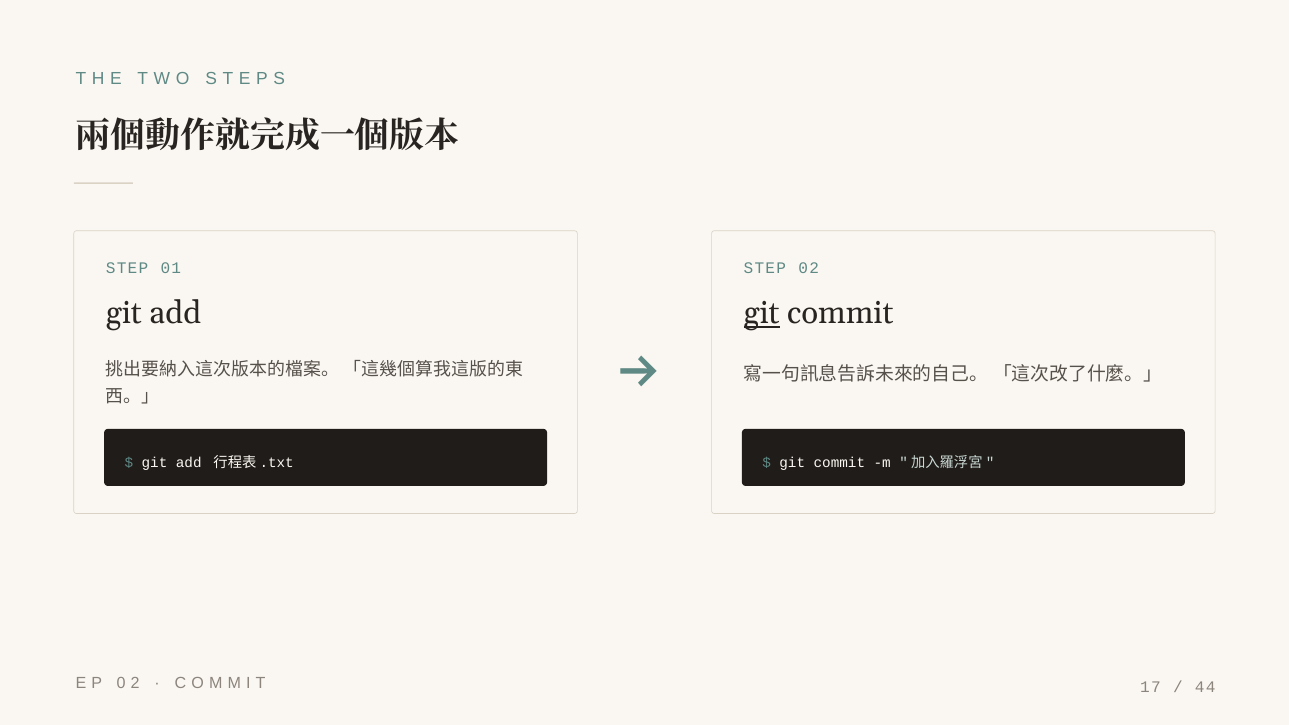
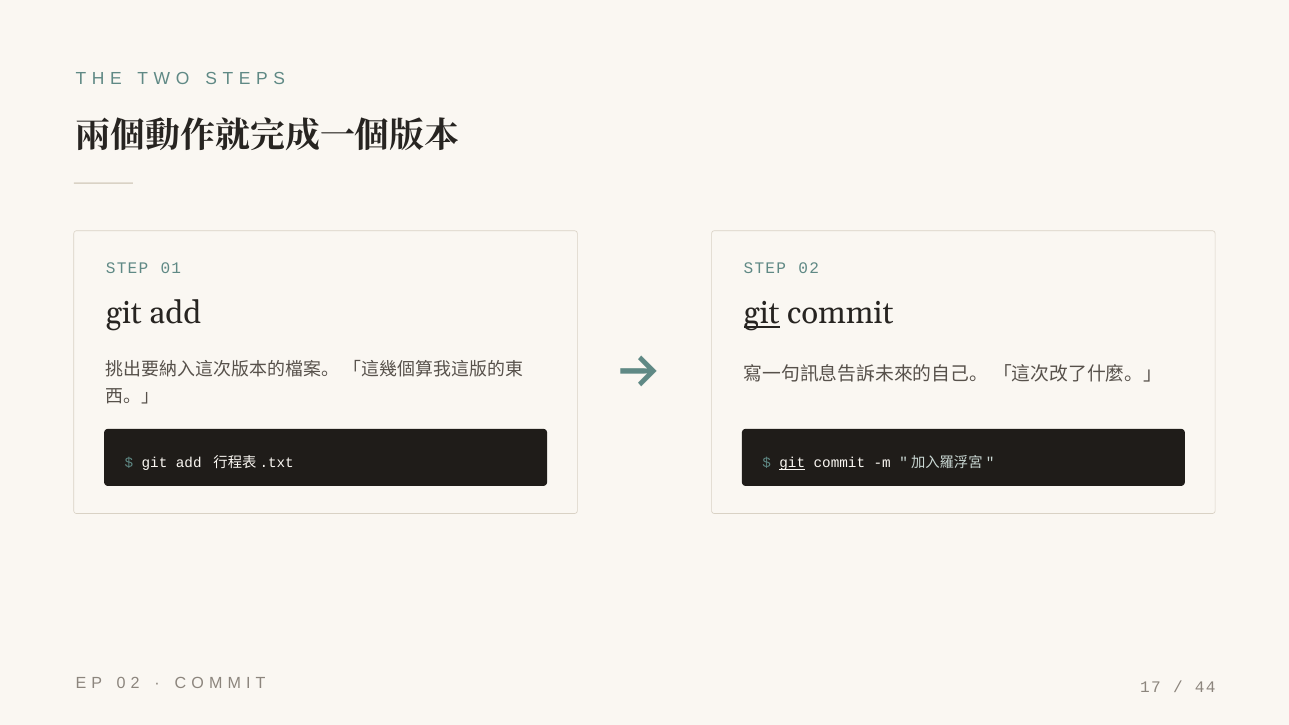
git underline: none -> present (792, 463)
